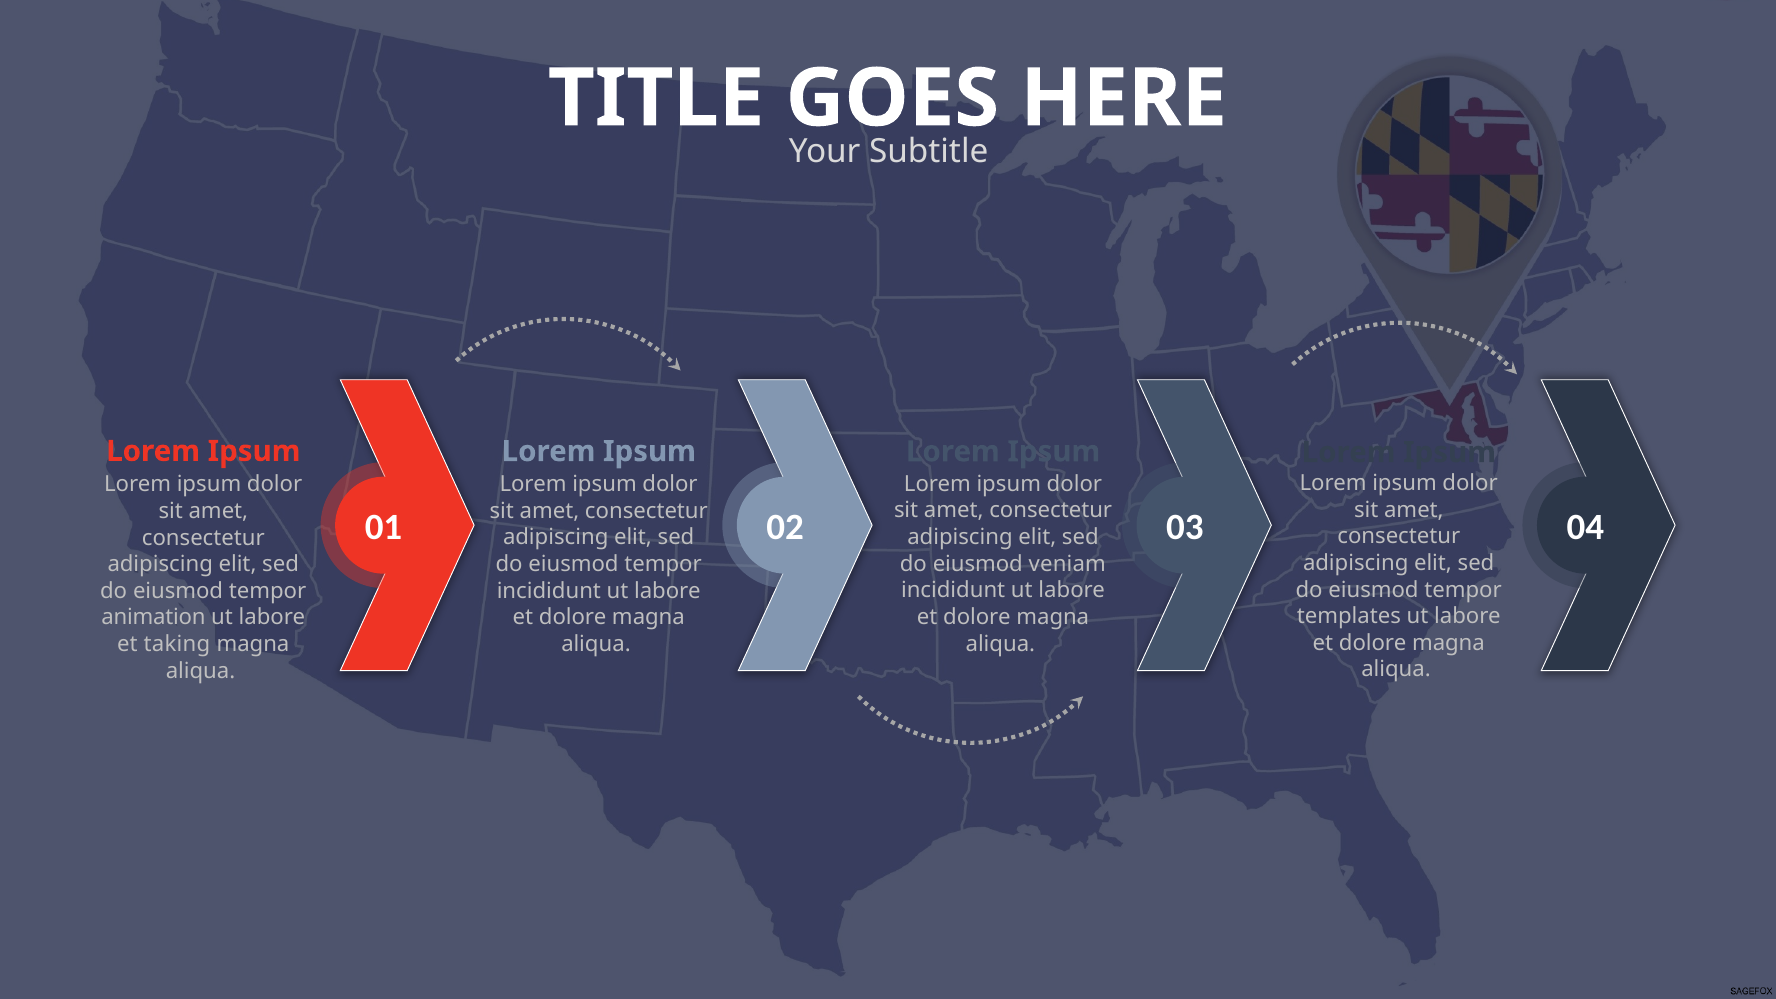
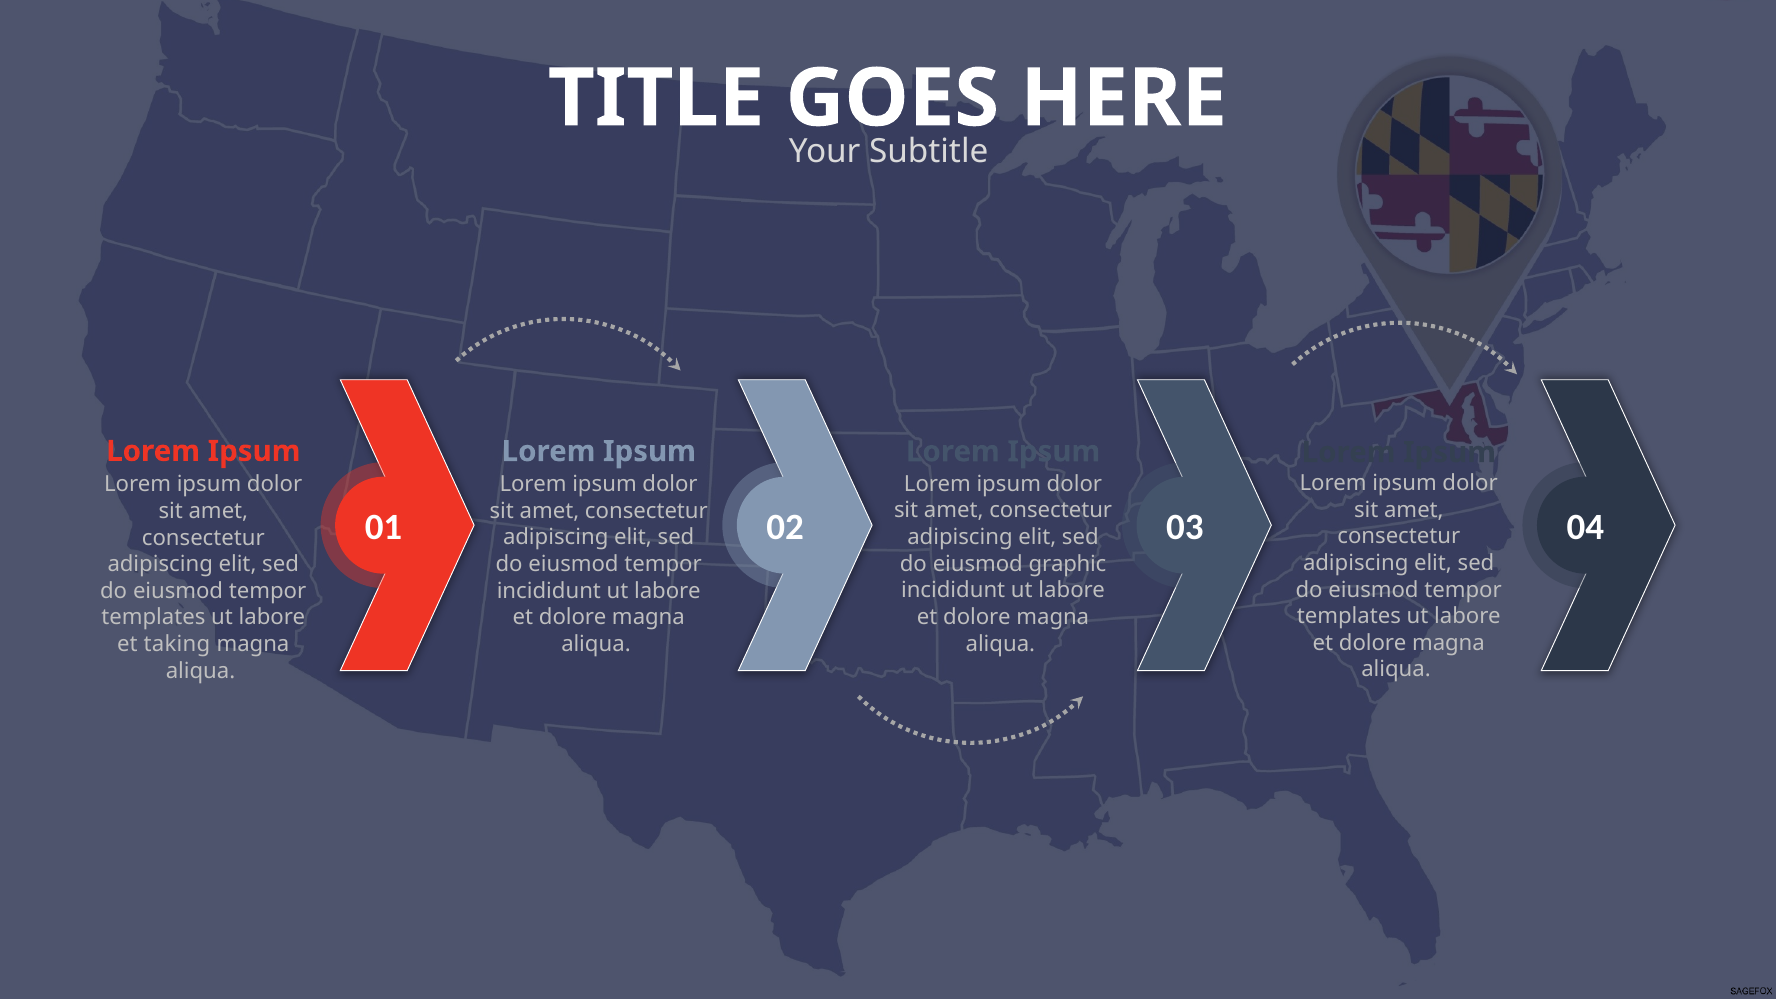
veniam: veniam -> graphic (1068, 564)
animation: animation -> templates (153, 618)
